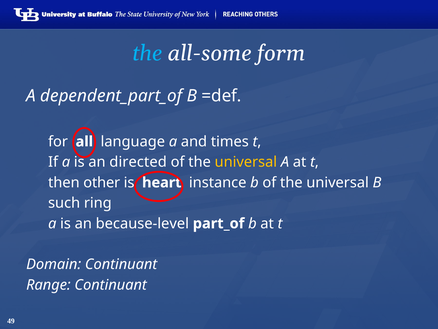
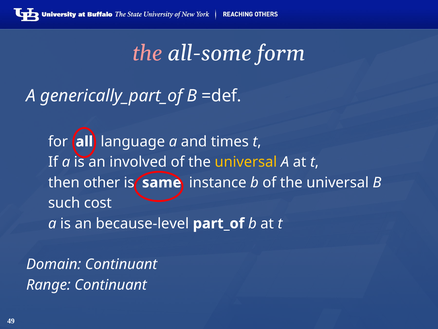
the colour: light blue -> pink (148, 53)
dependent_part_of: dependent_part_of -> generically_part_of (111, 96)
directed: directed -> involved (138, 162)
heart: heart -> same (162, 182)
ring: ring -> cost (98, 203)
